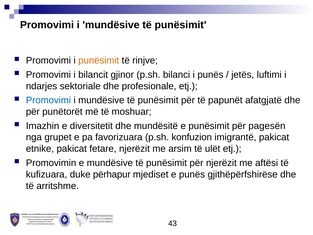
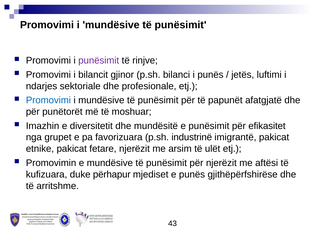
punësimit colour: orange -> purple (99, 61)
pagesën: pagesën -> efikasitet (267, 126)
konfuzion: konfuzion -> industrinë (192, 137)
